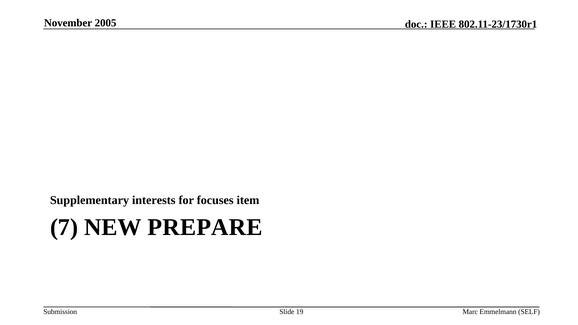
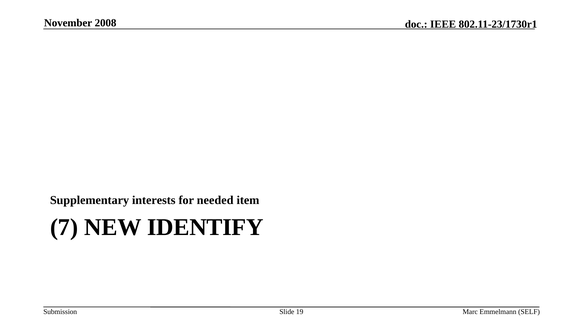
2005: 2005 -> 2008 (106, 23)
focuses: focuses -> needed (215, 200)
PREPARE: PREPARE -> IDENTIFY (205, 227)
